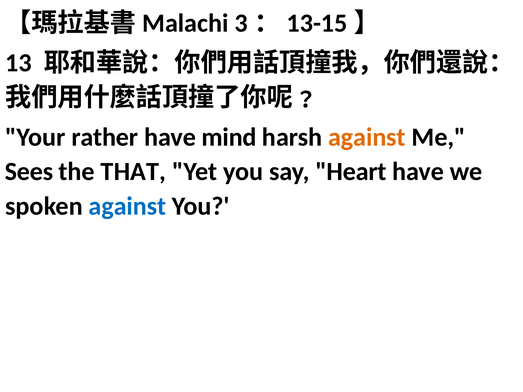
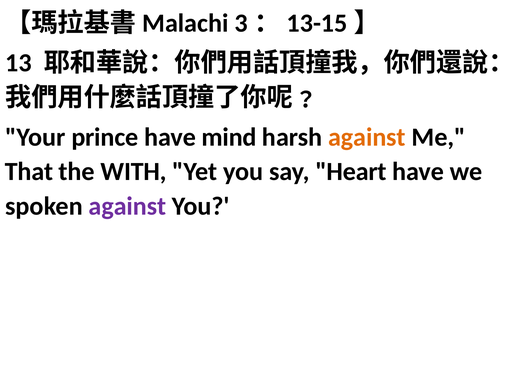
rather: rather -> prince (105, 137)
Sees: Sees -> That (29, 172)
THAT: THAT -> WITH (134, 172)
against colour: blue -> purple (127, 206)
